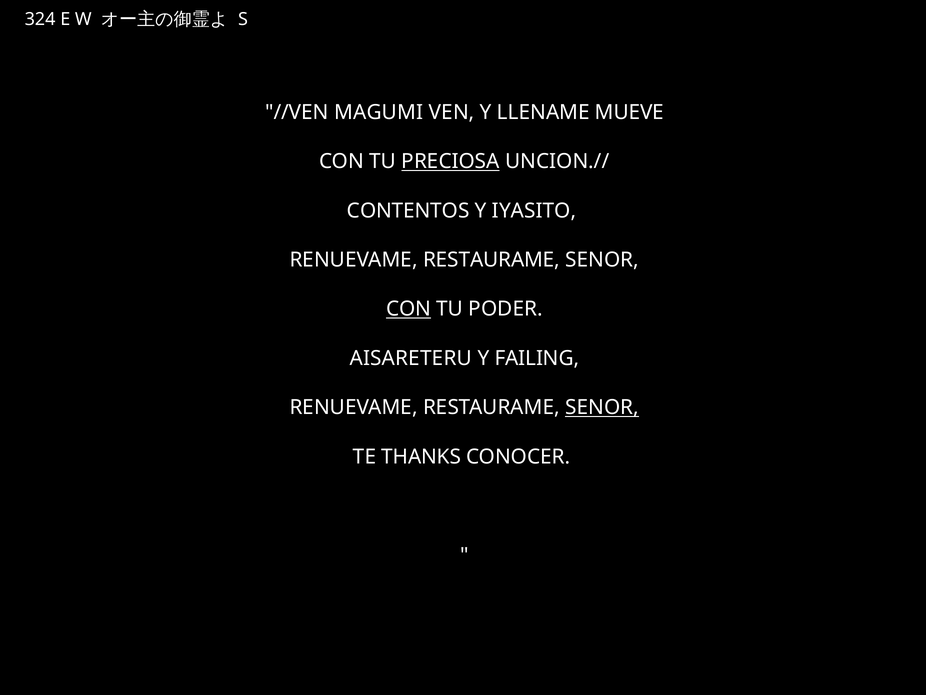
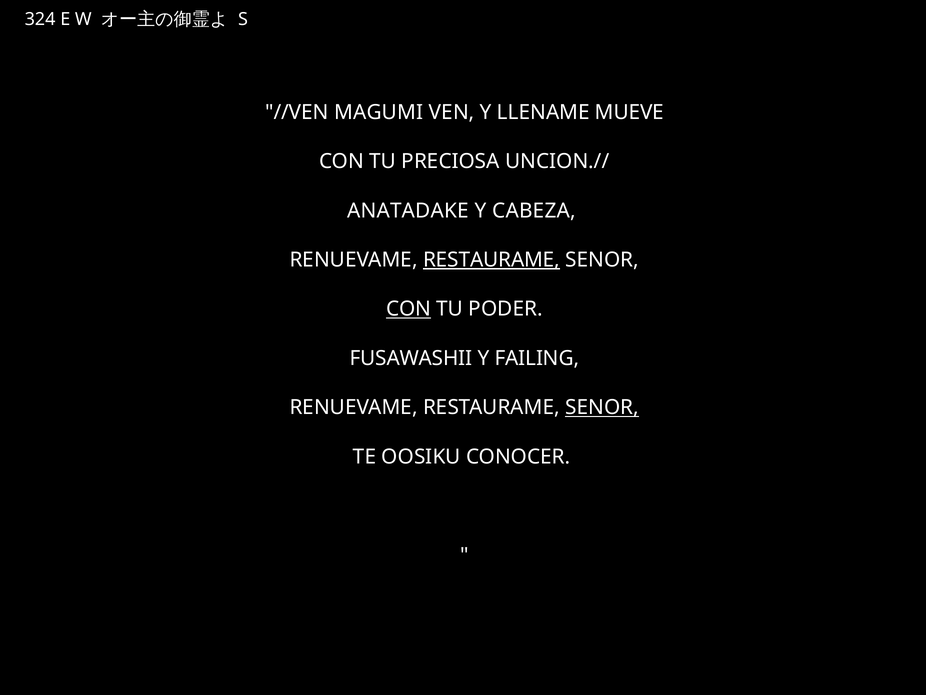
PRECIOSA underline: present -> none (451, 161)
CONTENTOS: CONTENTOS -> ANATADAKE (408, 210)
IYASITO: IYASITO -> CABEZA (534, 210)
RESTAURAME underline: none -> present (492, 260)
AISARETERU: AISARETERU -> FUSAWASHII (411, 358)
THANKS: THANKS -> OOSIKU (421, 456)
